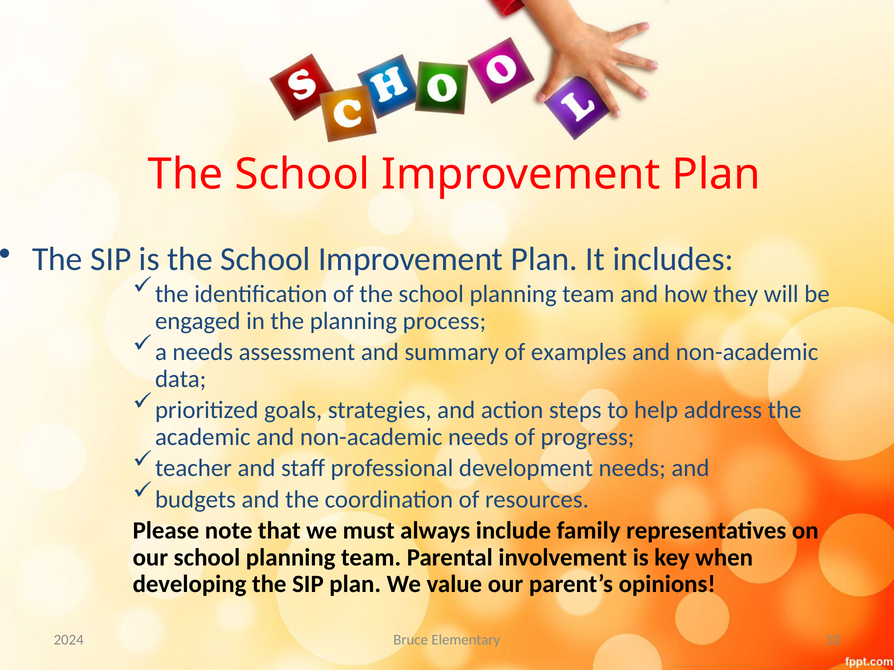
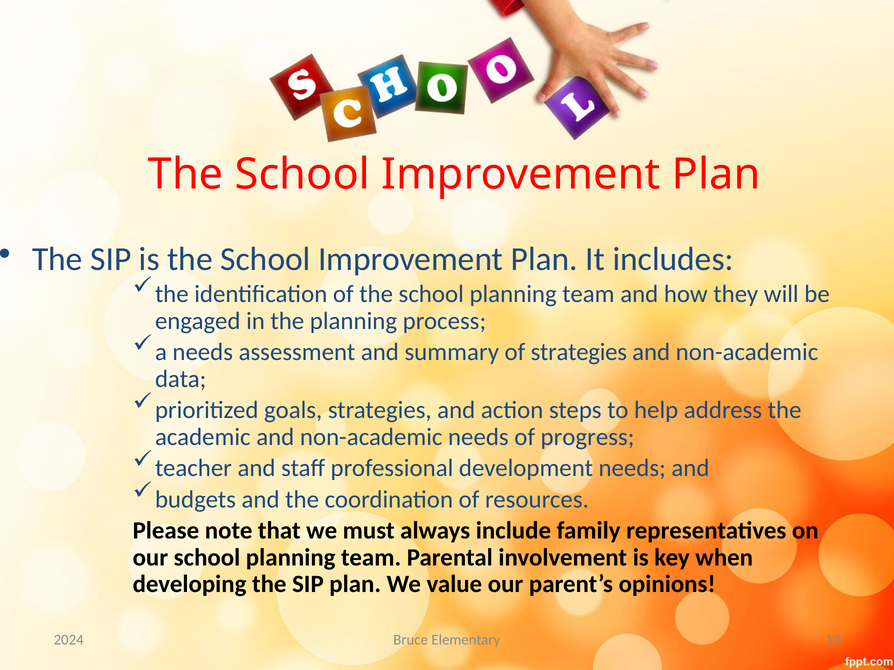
of examples: examples -> strategies (579, 352)
